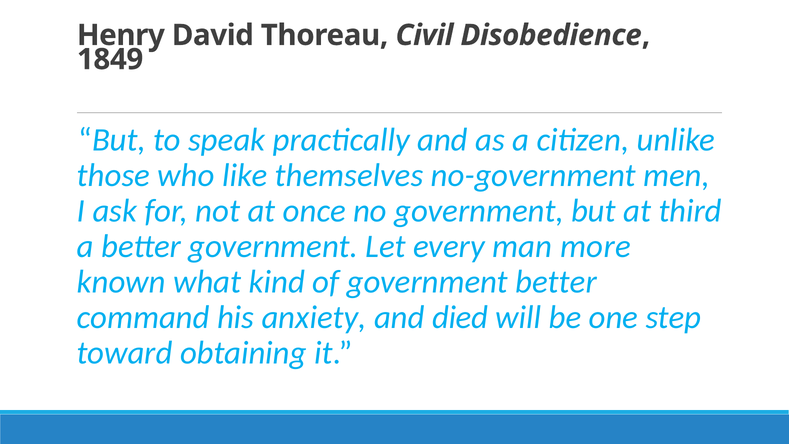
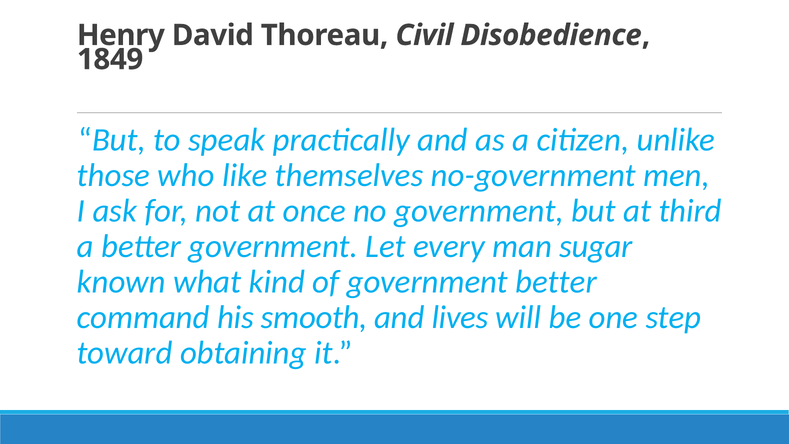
more: more -> sugar (596, 246)
anxiety: anxiety -> smooth (314, 317)
died: died -> lives (460, 317)
